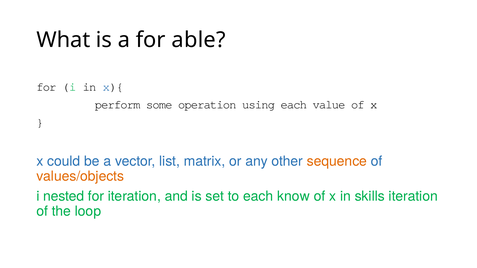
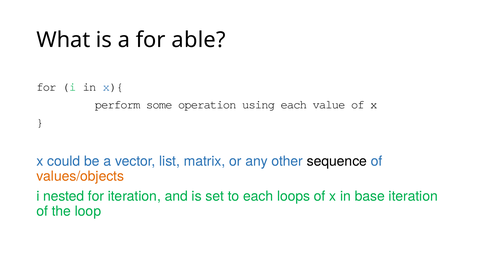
sequence colour: orange -> black (337, 162)
know: know -> loops (294, 197)
skills: skills -> base (370, 197)
